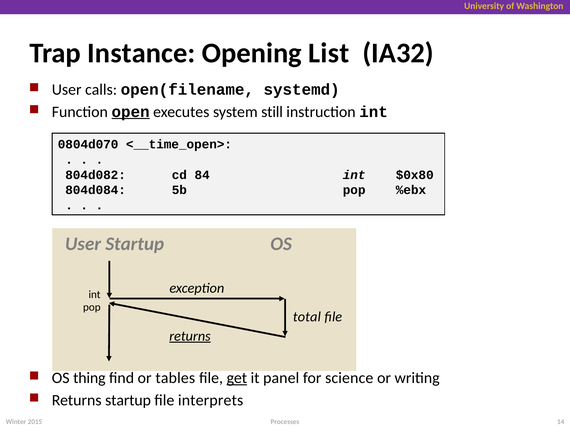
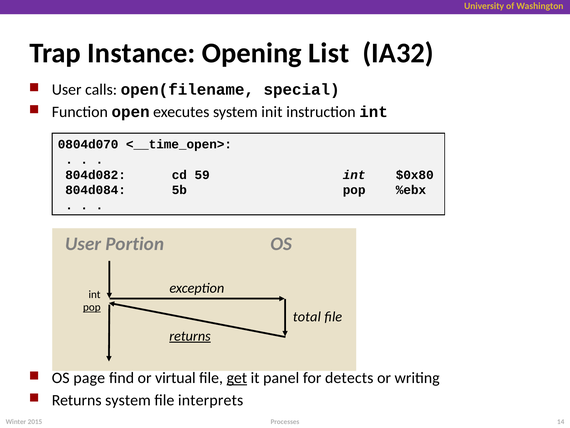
systemd: systemd -> special (302, 89)
open underline: present -> none (131, 112)
still: still -> init (272, 112)
84: 84 -> 59 (202, 175)
User Startup: Startup -> Portion (135, 243)
pop underline: none -> present (92, 307)
thing: thing -> page (89, 378)
tables: tables -> virtual (175, 378)
science: science -> detects (349, 378)
Returns startup: startup -> system (128, 400)
